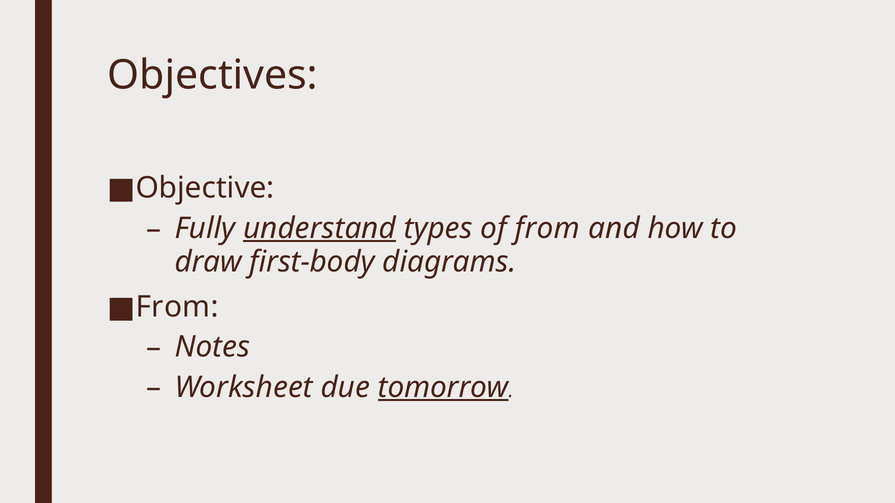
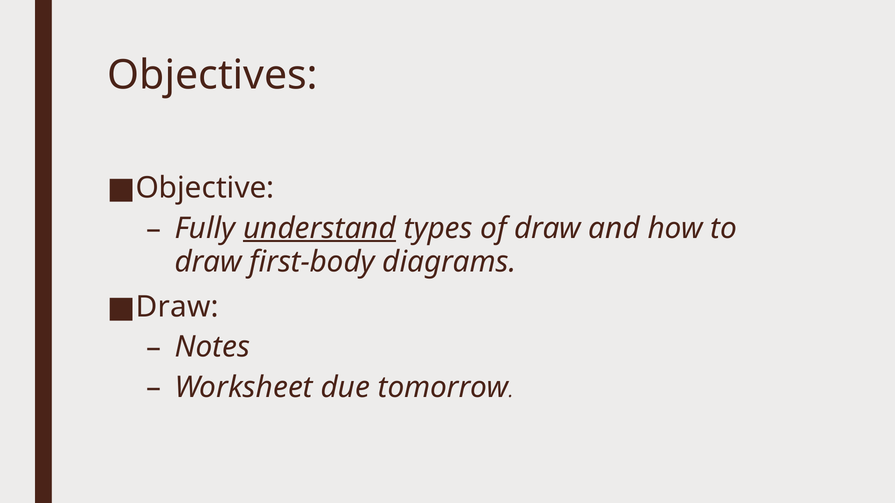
of from: from -> draw (548, 228)
From: From -> Draw (177, 307)
tomorrow underline: present -> none (443, 388)
